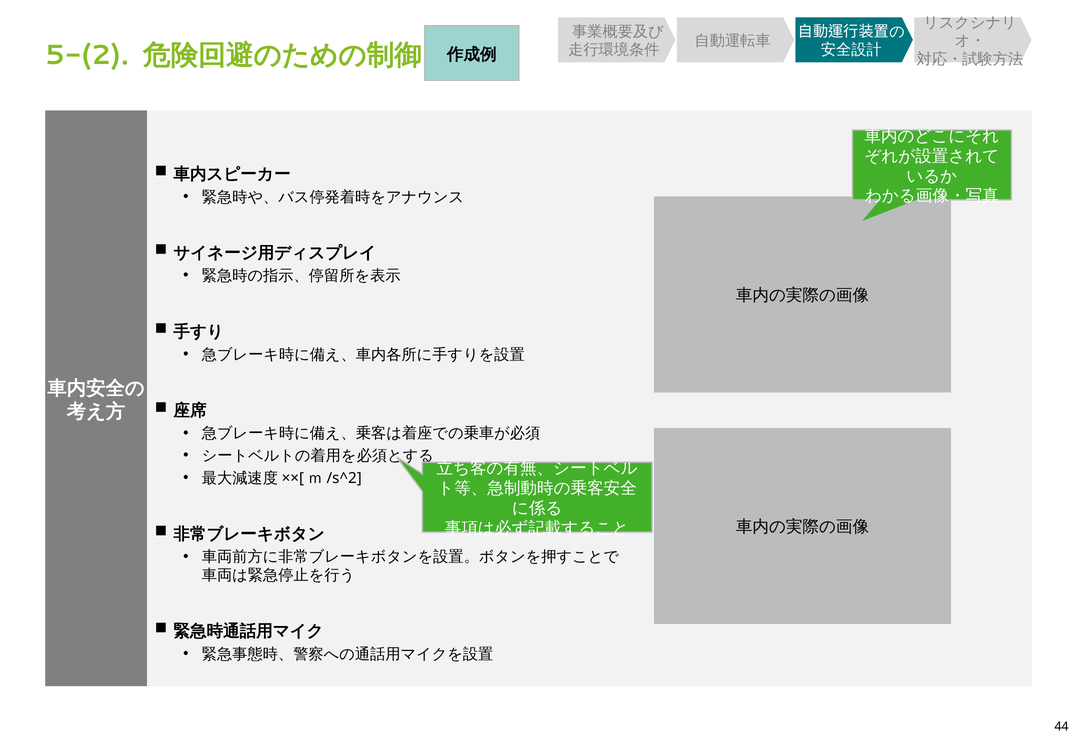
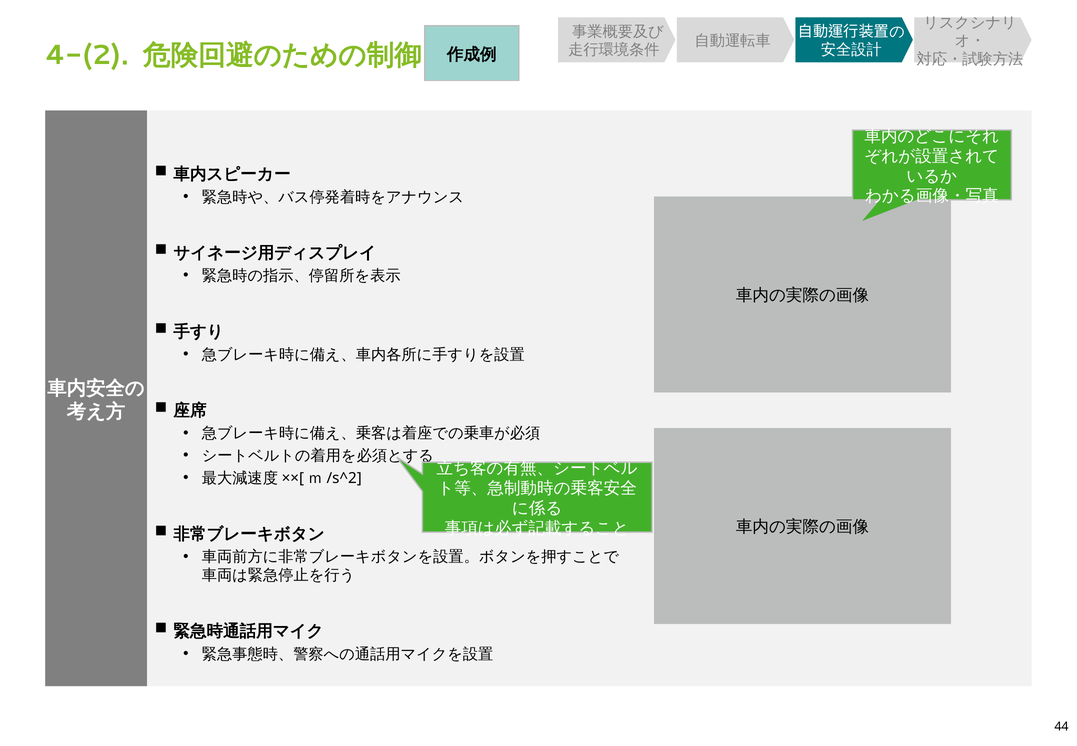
5-(2: 5-(2 -> 4-(2 (87, 55)
